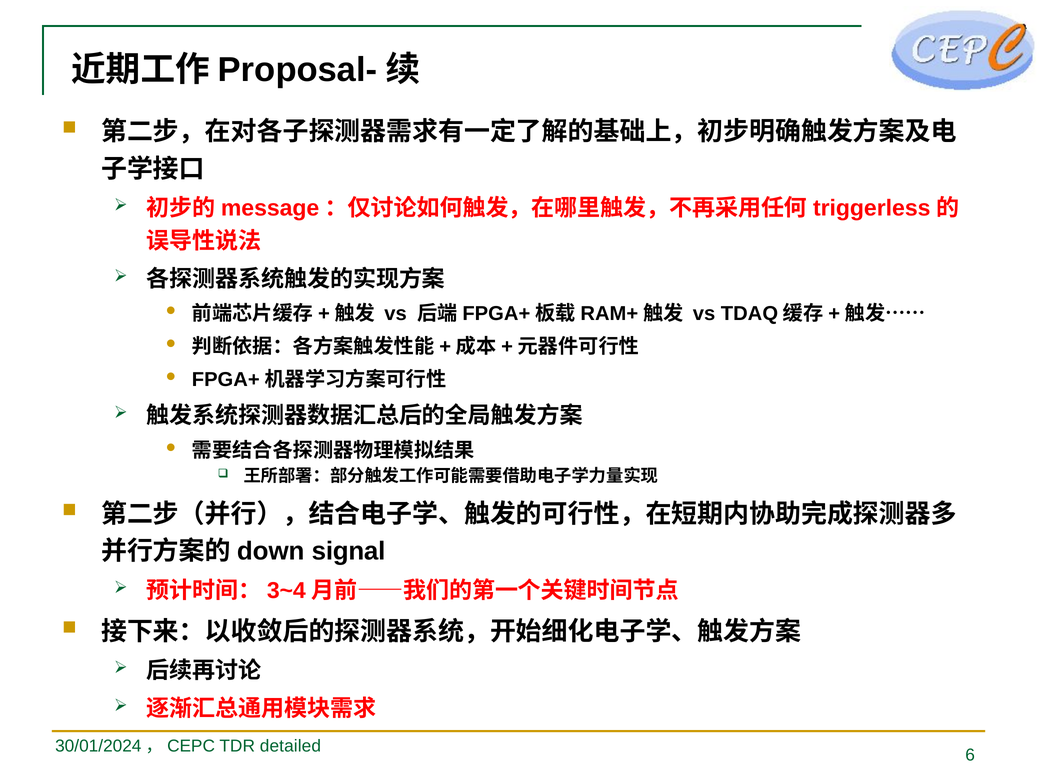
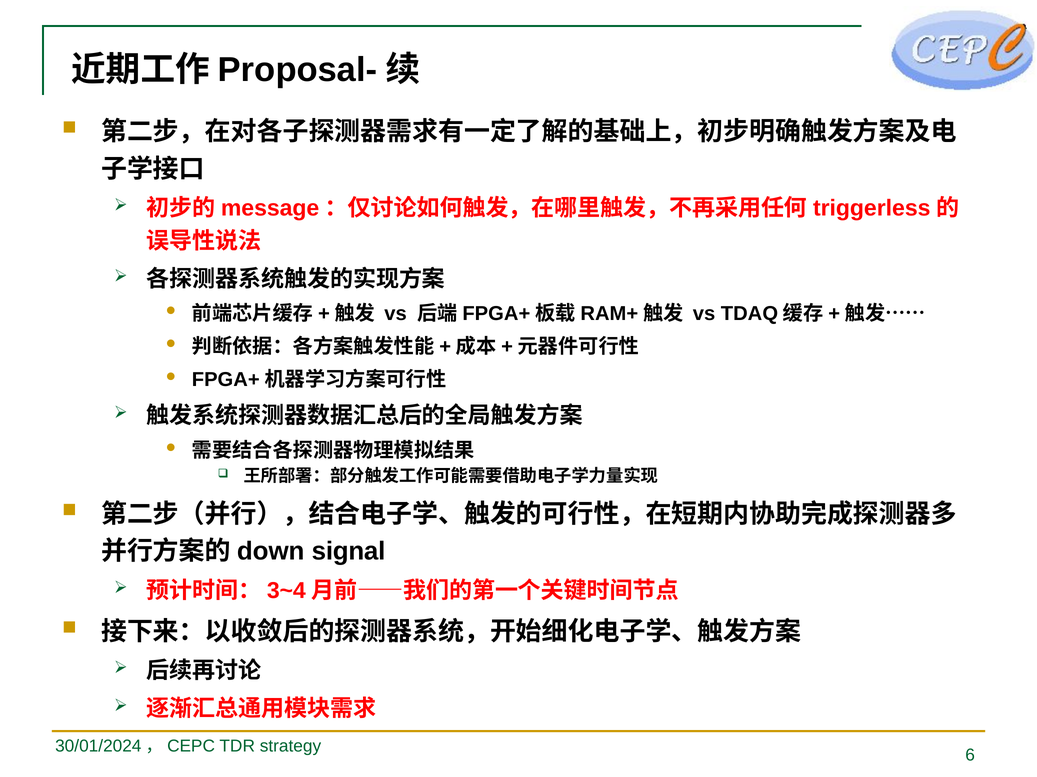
detailed: detailed -> strategy (290, 747)
